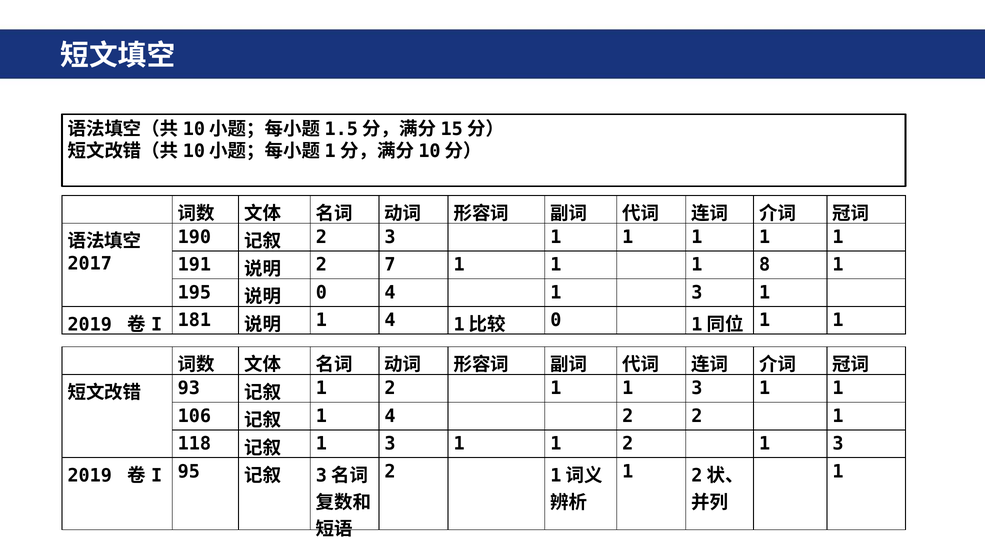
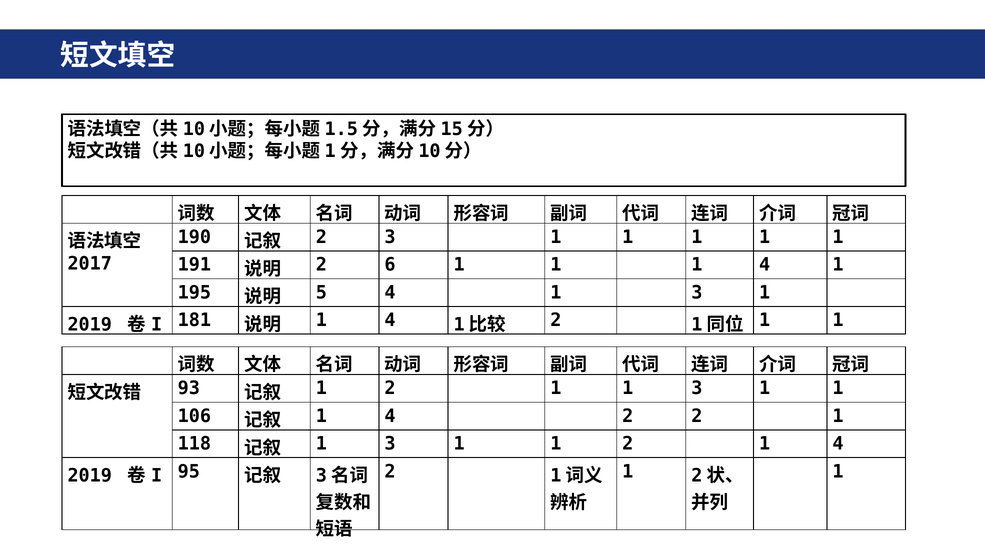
7: 7 -> 6 (390, 265)
1 1 8: 8 -> 4 (765, 265)
0: 0 -> 5 (321, 293)
0: 0 -> 2 (556, 320)
2 1 3: 3 -> 4 (838, 444)
